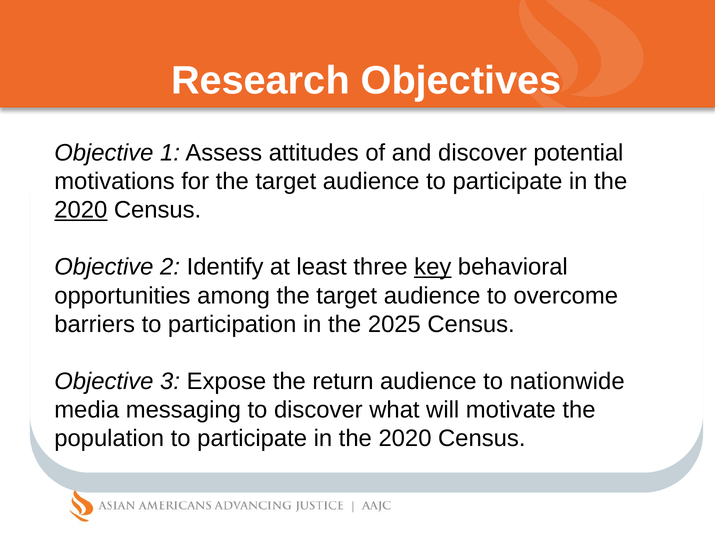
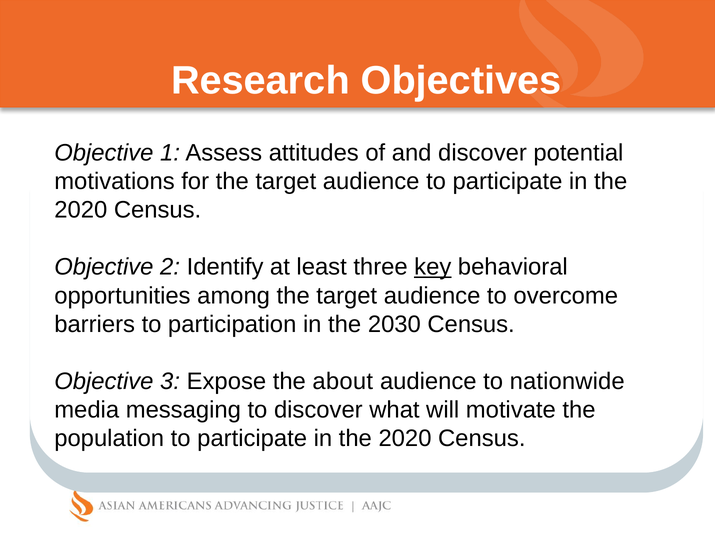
2020 underline: present -> none (81, 210)
2025: 2025 -> 2030 (394, 324)
return: return -> about (343, 382)
